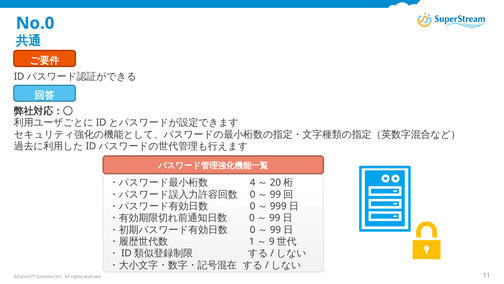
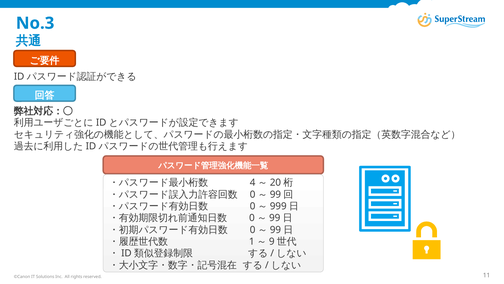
No.0: No.0 -> No.3 (35, 23)
